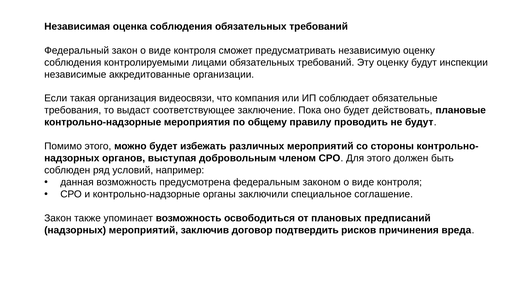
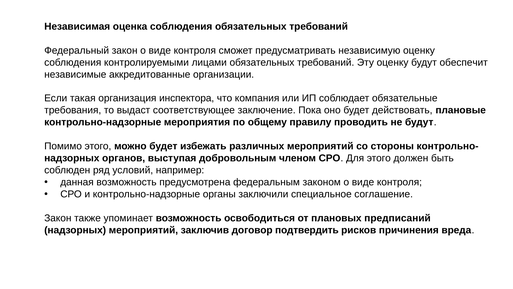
инспекции: инспекции -> обеспечит (464, 62)
видеосвязи: видеосвязи -> инспектора (187, 98)
